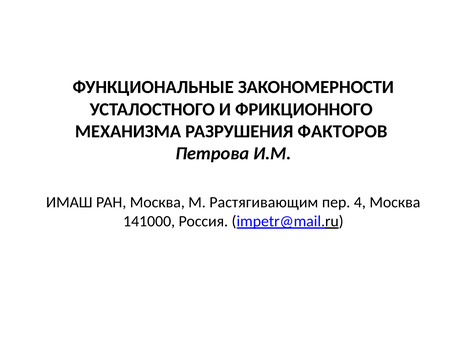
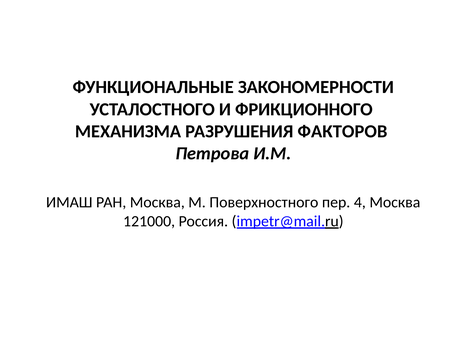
Растягивающим: Растягивающим -> Поверхностного (264, 203)
141000: 141000 -> 121000 (149, 221)
